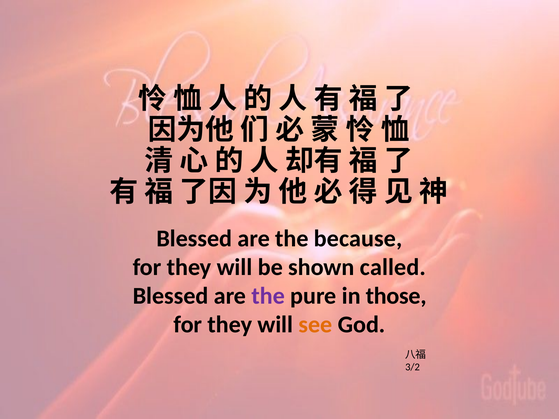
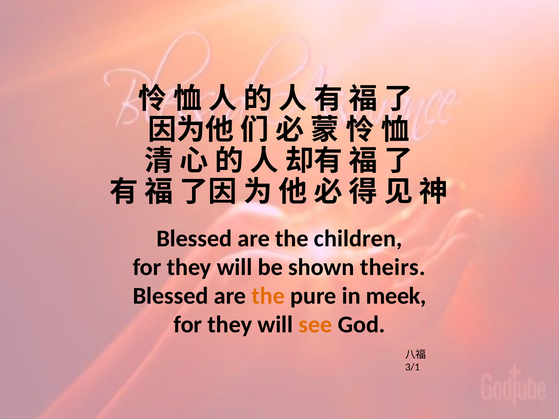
because: because -> children (358, 239)
called: called -> theirs (393, 268)
the colour: purple -> orange (268, 296)
those: those -> meek (396, 296)
3/2: 3/2 -> 3/1 (413, 367)
